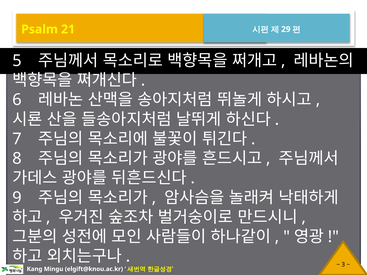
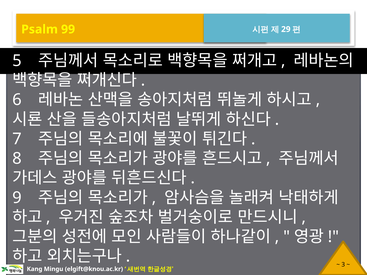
21: 21 -> 99 (68, 29)
